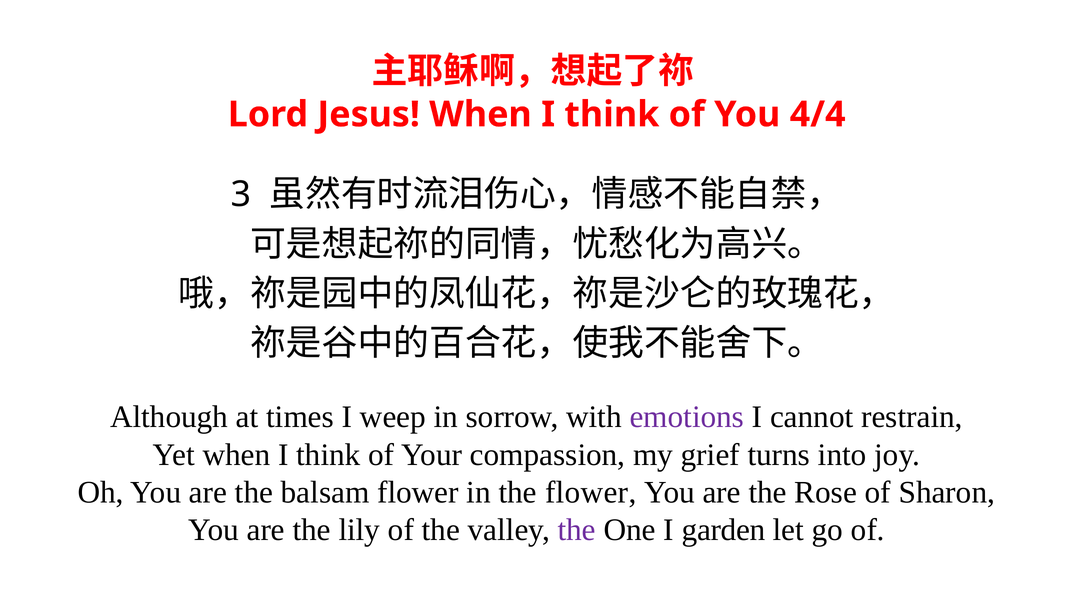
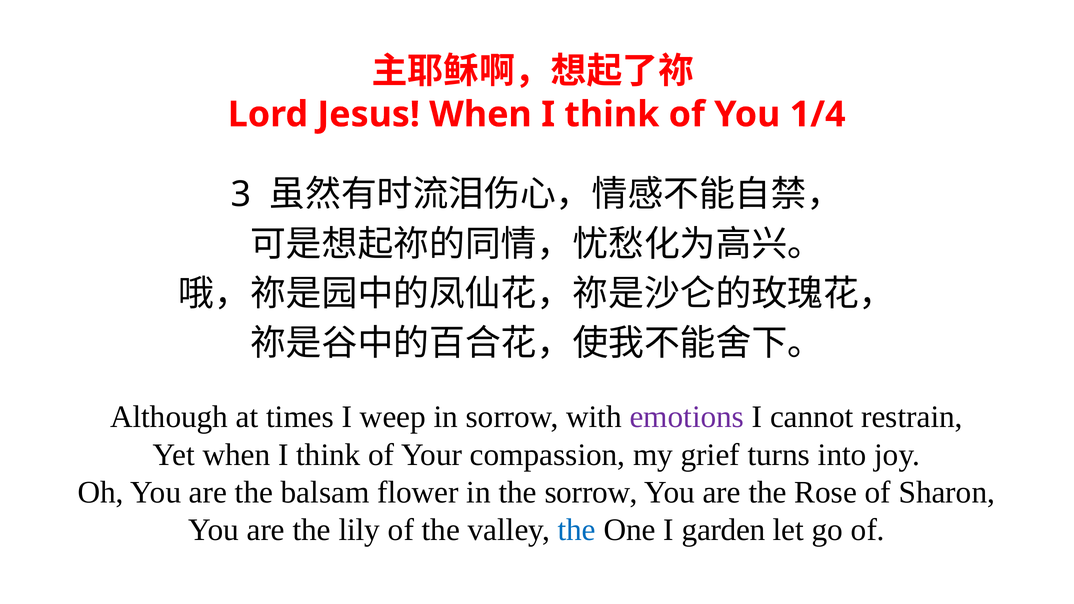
4/4: 4/4 -> 1/4 (818, 114)
the flower: flower -> sorrow (591, 492)
the colour: purple -> blue (577, 530)
